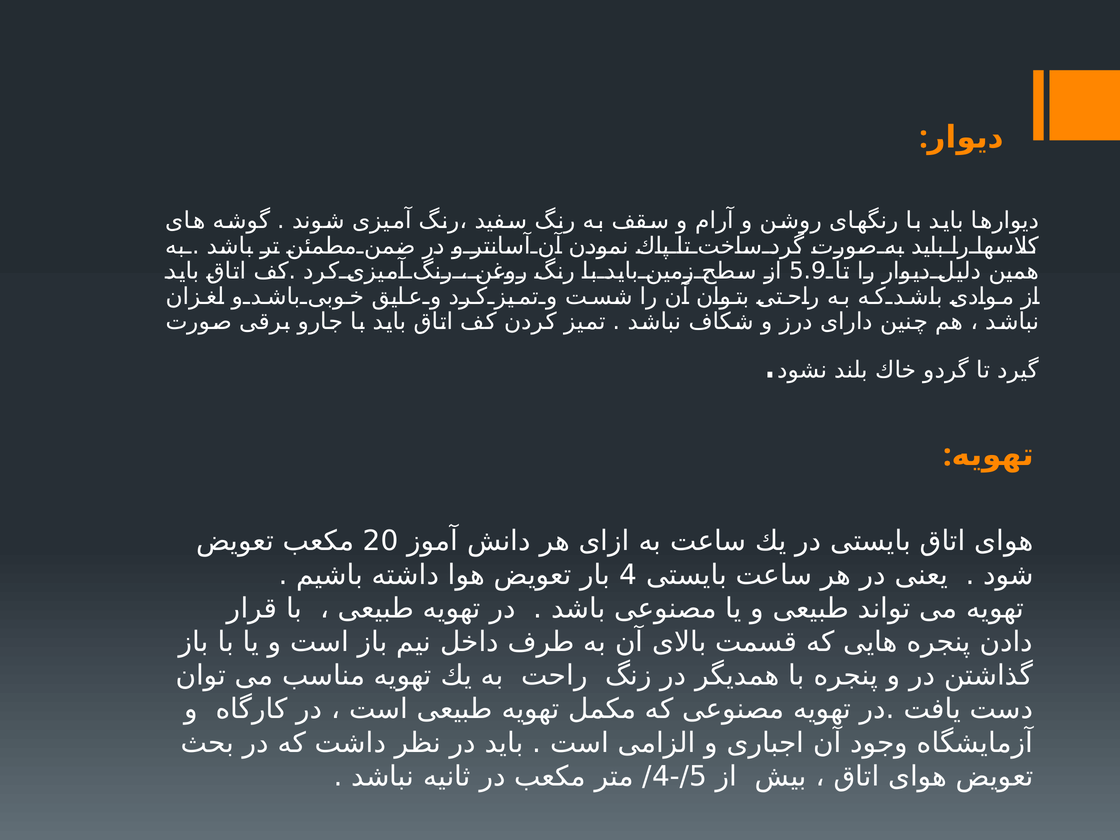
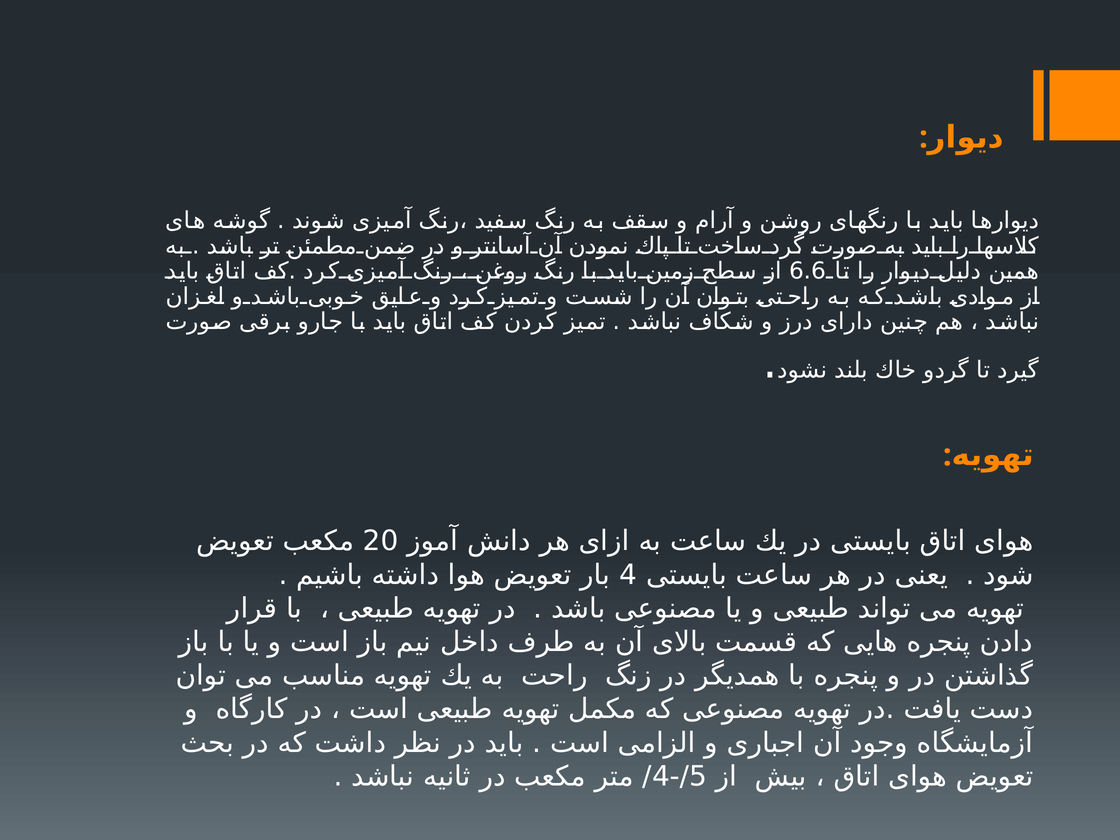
5.9: 5.9 -> 6.6 (808, 271)
